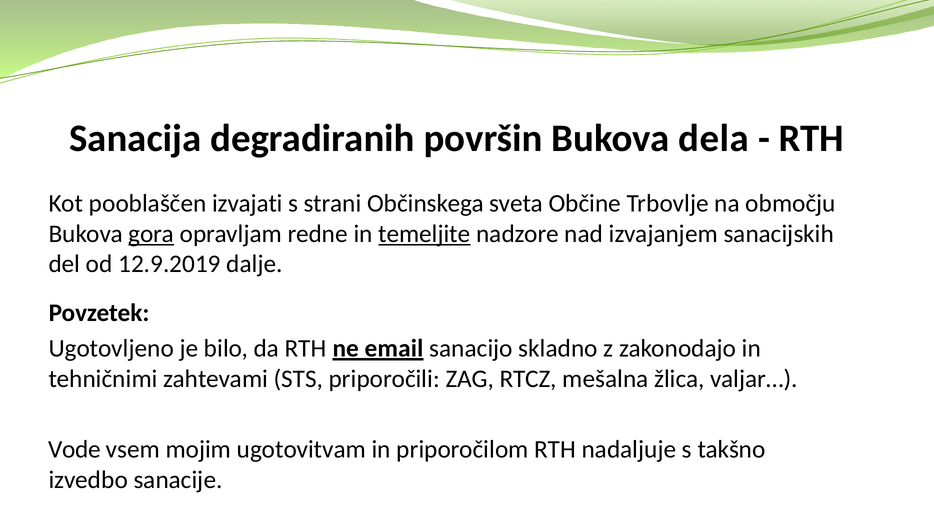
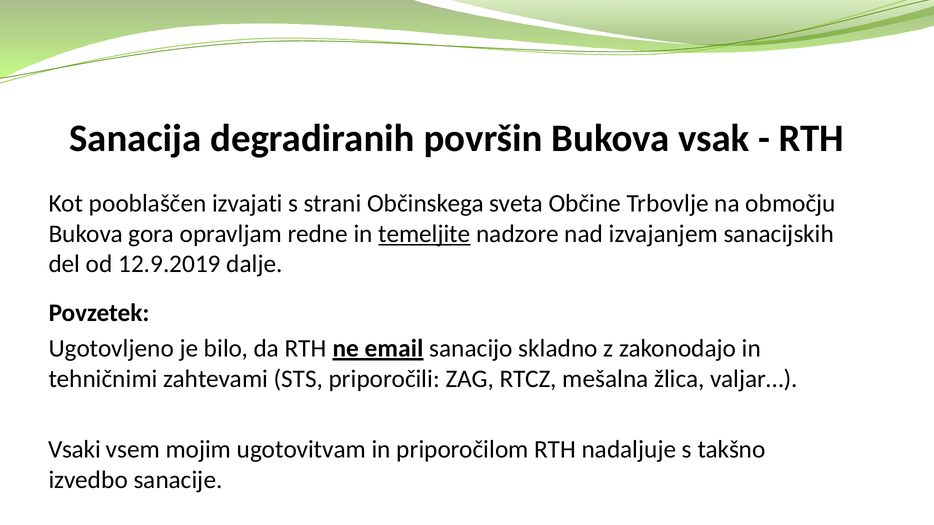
dela: dela -> vsak (714, 138)
gora underline: present -> none (151, 234)
Vode: Vode -> Vsaki (75, 450)
